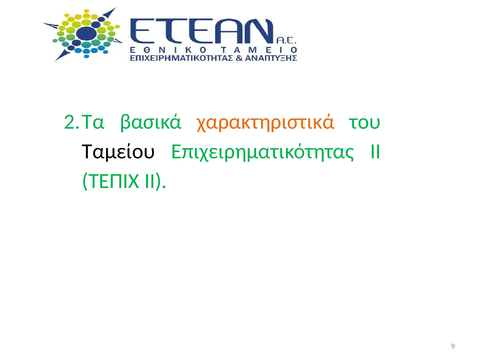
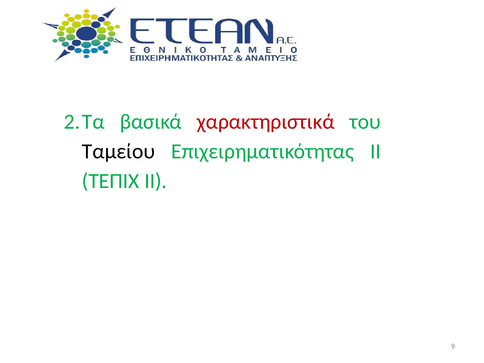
χαρακτηριστικά colour: orange -> red (266, 122)
